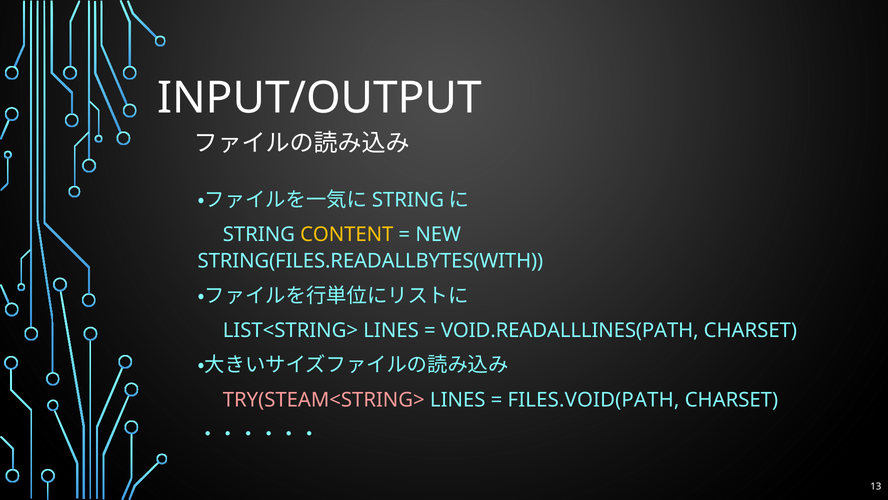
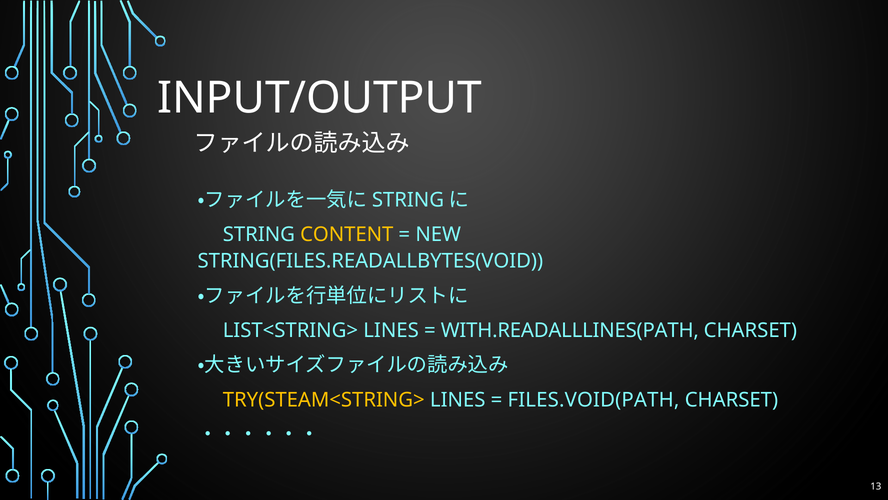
STRING(FILES.READALLBYTES(WITH: STRING(FILES.READALLBYTES(WITH -> STRING(FILES.READALLBYTES(VOID (370, 261)
VOID.READALLLINES(PATH: VOID.READALLLINES(PATH -> WITH.READALLLINES(PATH (570, 330)
TRY(STEAM<STRING> colour: pink -> yellow (324, 400)
